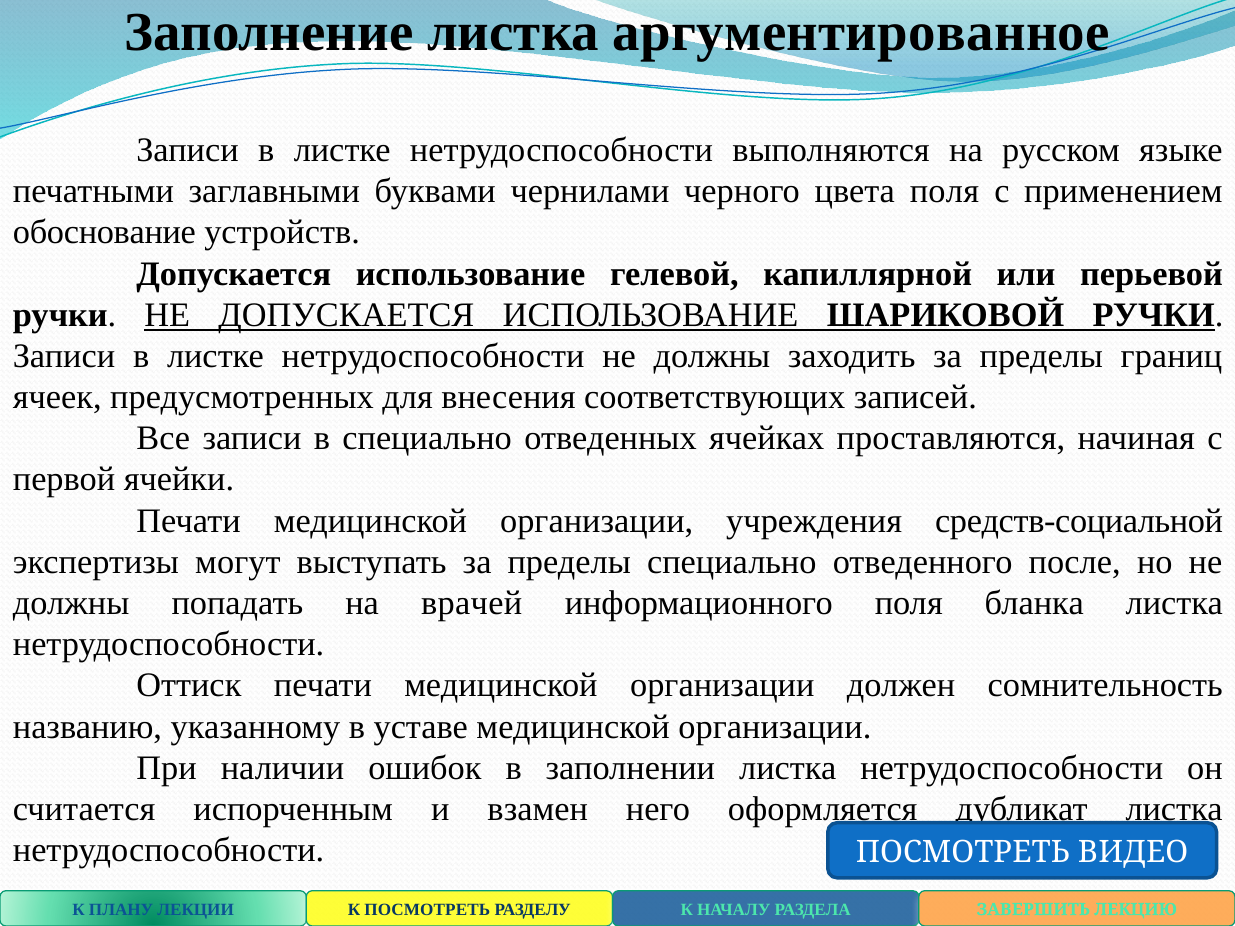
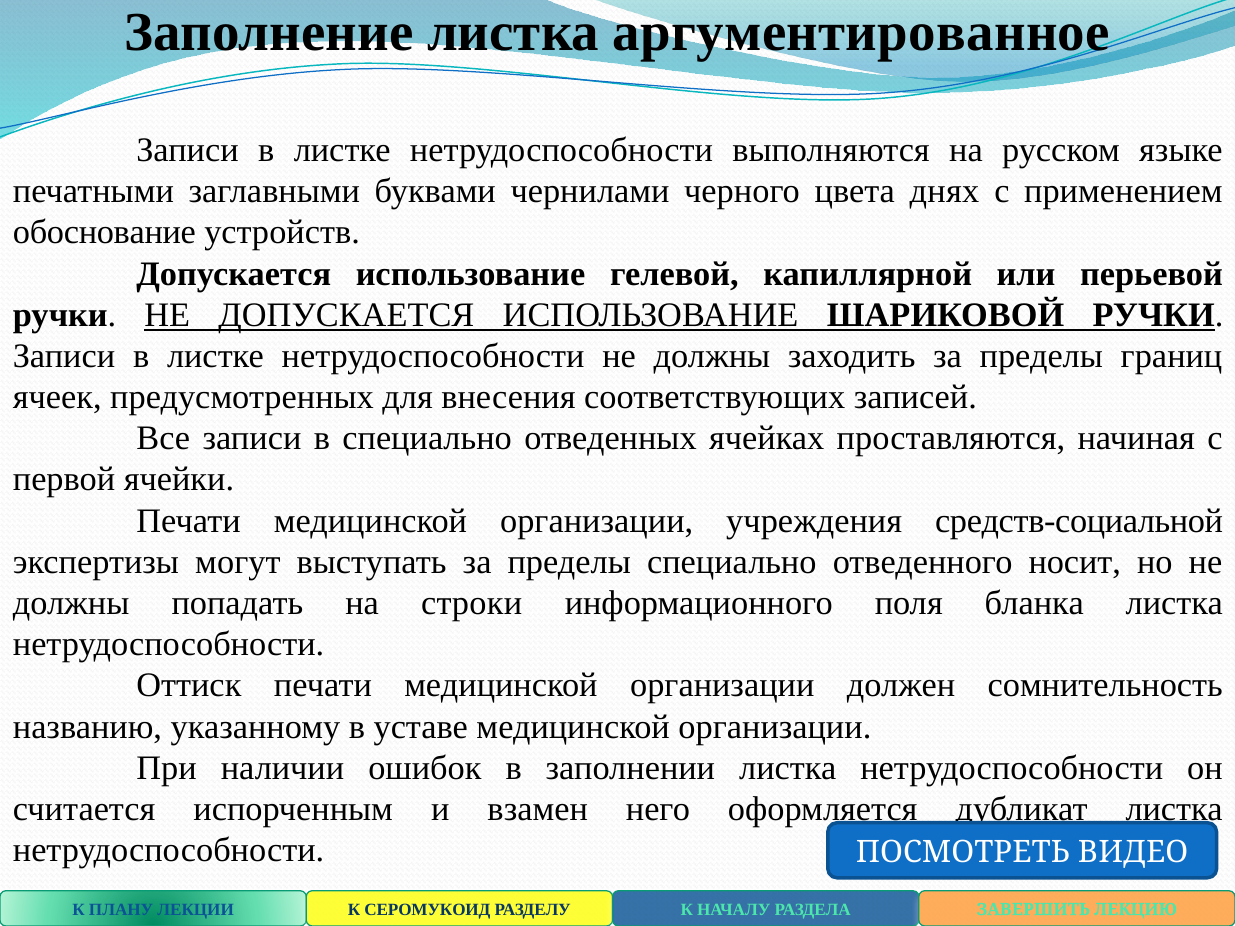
цвета поля: поля -> днях (944, 192)
после: после -> носит (1075, 562)
врачей: врачей -> строки (472, 603)
К ПОСМОТРЕТЬ: ПОСМОТРЕТЬ -> СЕРОМУКОИД (427, 910)
